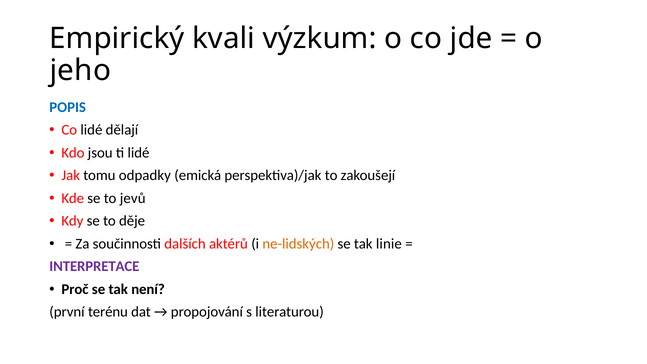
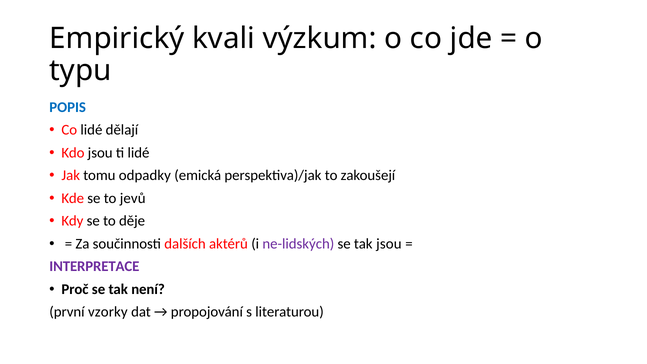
jeho: jeho -> typu (80, 70)
ne-lidských colour: orange -> purple (298, 244)
tak linie: linie -> jsou (389, 244)
terénu: terénu -> vzorky (108, 312)
